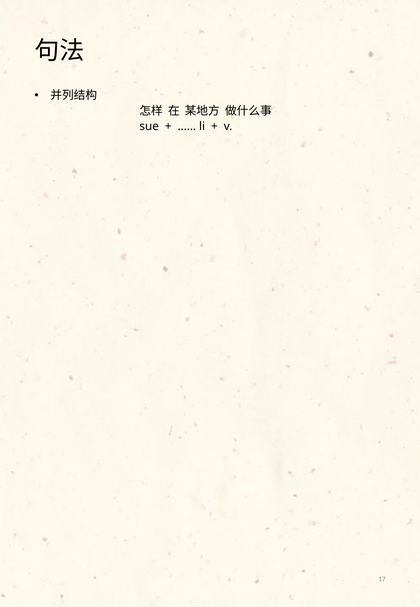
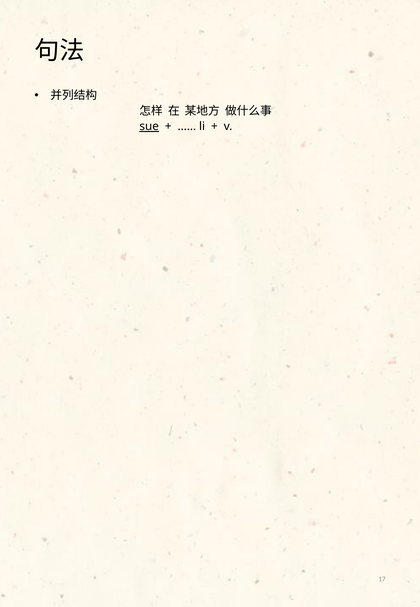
sue underline: none -> present (149, 126)
